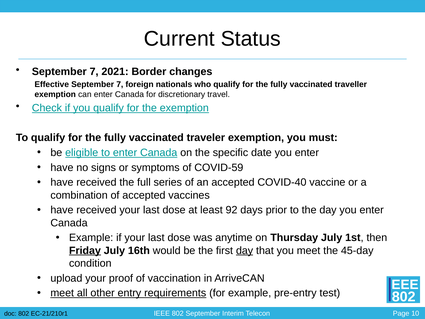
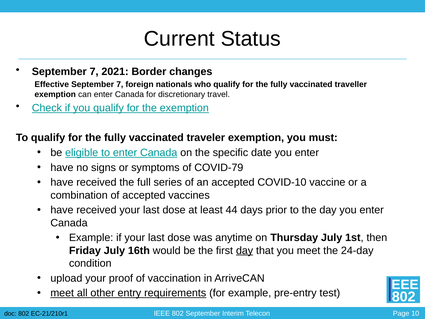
COVID-59: COVID-59 -> COVID-79 (219, 167)
COVID-40: COVID-40 -> COVID-10 (282, 182)
92: 92 -> 44 (232, 210)
Friday underline: present -> none (85, 250)
45-day: 45-day -> 24-day (357, 250)
